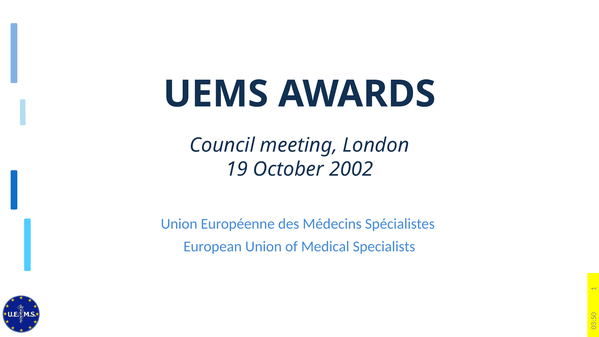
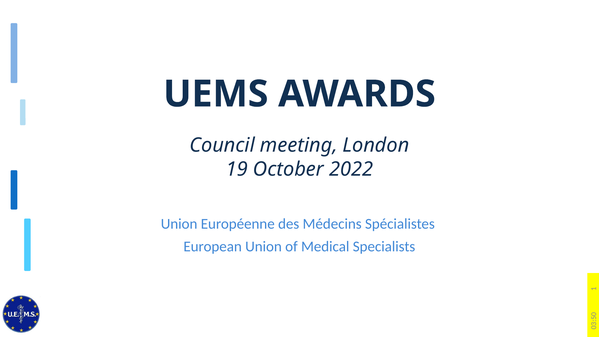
2002: 2002 -> 2022 (351, 169)
